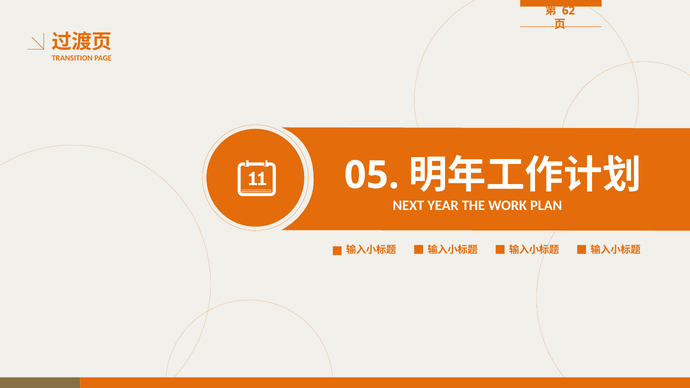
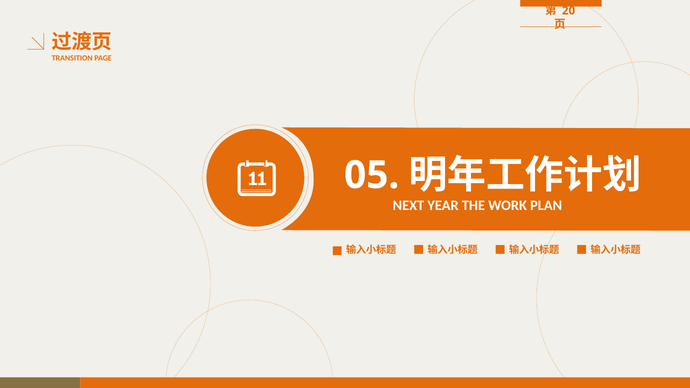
62: 62 -> 20 (569, 11)
